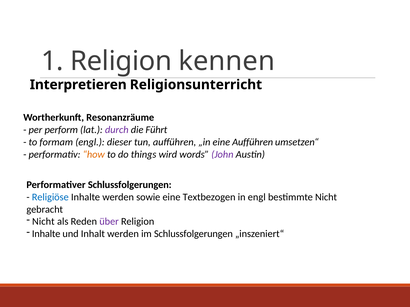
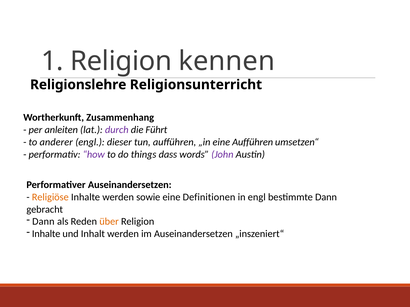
Interpretieren: Interpretieren -> Religionslehre (78, 85)
Resonanzräume: Resonanzräume -> Zusammenhang (120, 118)
perform: perform -> anleiten (61, 130)
formam: formam -> anderer (56, 142)
how colour: orange -> purple (94, 155)
wird: wird -> dass (168, 155)
Performativer Schlussfolgerungen: Schlussfolgerungen -> Auseinandersetzen (130, 185)
Religiöse colour: blue -> orange (50, 197)
Textbezogen: Textbezogen -> Definitionen (209, 197)
bestimmte Nicht: Nicht -> Dann (326, 197)
Nicht: Nicht -> Dann (43, 222)
über colour: purple -> orange (109, 222)
im Schlussfolgerungen: Schlussfolgerungen -> Auseinandersetzen (193, 234)
